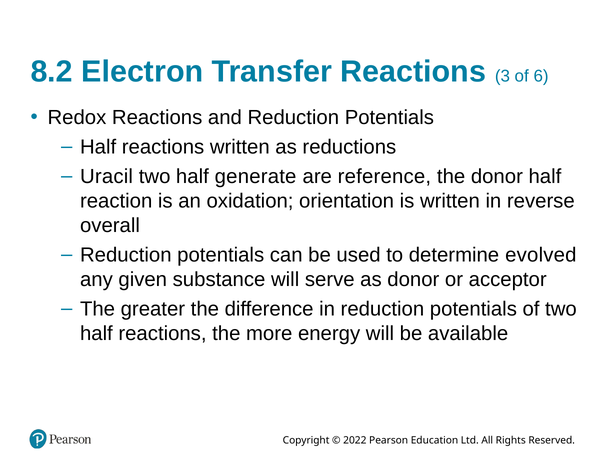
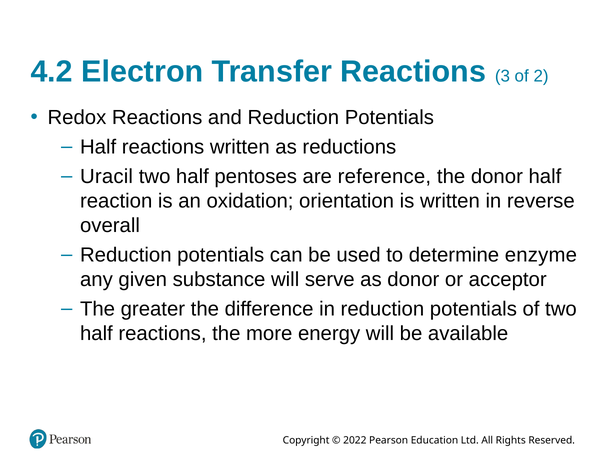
8.2: 8.2 -> 4.2 (52, 71)
6: 6 -> 2 (541, 76)
generate: generate -> pentoses (256, 176)
evolved: evolved -> enzyme (541, 255)
